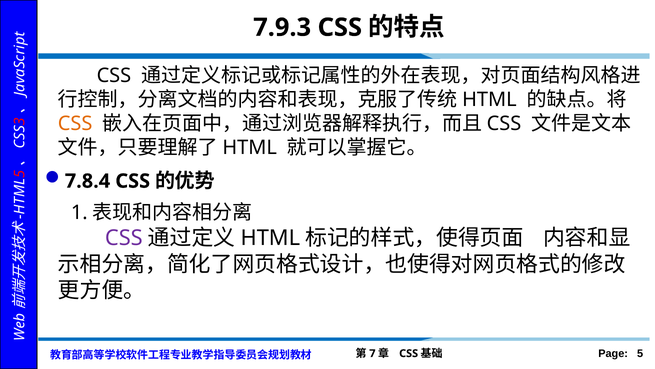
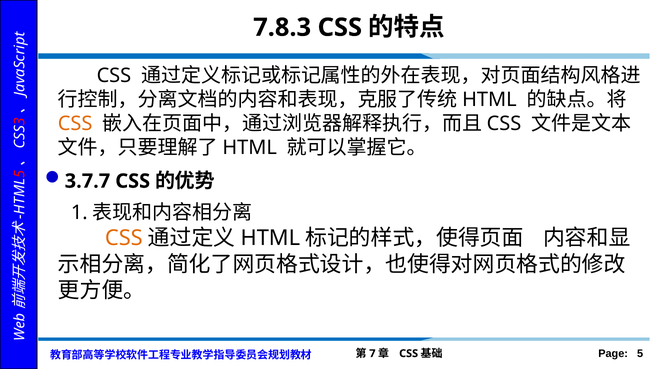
7.9.3: 7.9.3 -> 7.8.3 (282, 27)
7.8.4: 7.8.4 -> 3.7.7 (87, 181)
CSS colour: purple -> orange (124, 238)
